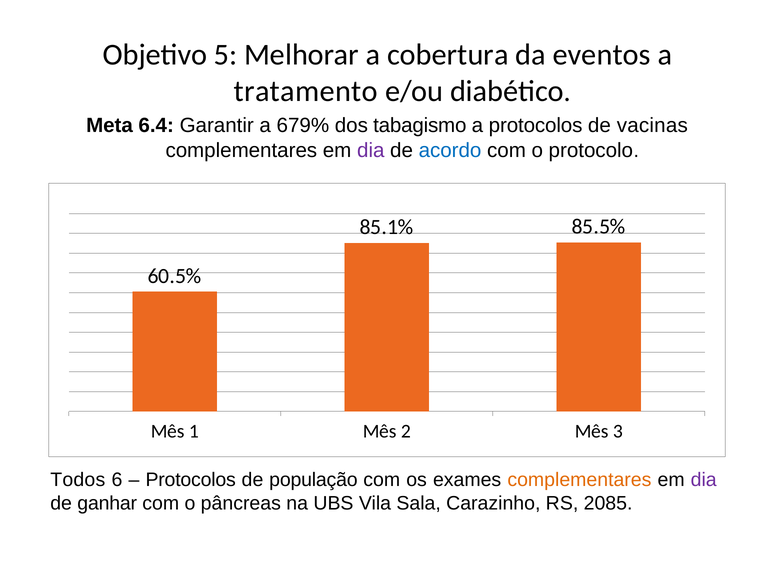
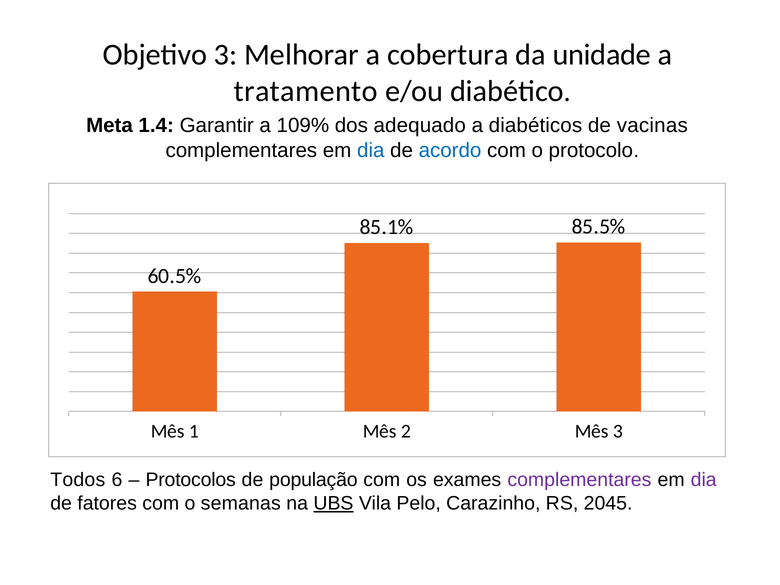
Objetivo 5: 5 -> 3 (226, 55)
eventos: eventos -> unidade (602, 55)
6.4: 6.4 -> 1.4 (156, 126)
679%: 679% -> 109% (303, 126)
tabagismo: tabagismo -> adequado (420, 126)
a protocolos: protocolos -> diabéticos (535, 126)
dia colour: purple -> blue (371, 150)
complementares colour: orange -> purple (579, 480)
ganhar: ganhar -> fatores (107, 503)
pâncreas: pâncreas -> semanas (241, 503)
UBS underline: none -> present (333, 503)
Sala: Sala -> Pelo (419, 503)
2085: 2085 -> 2045 (608, 503)
